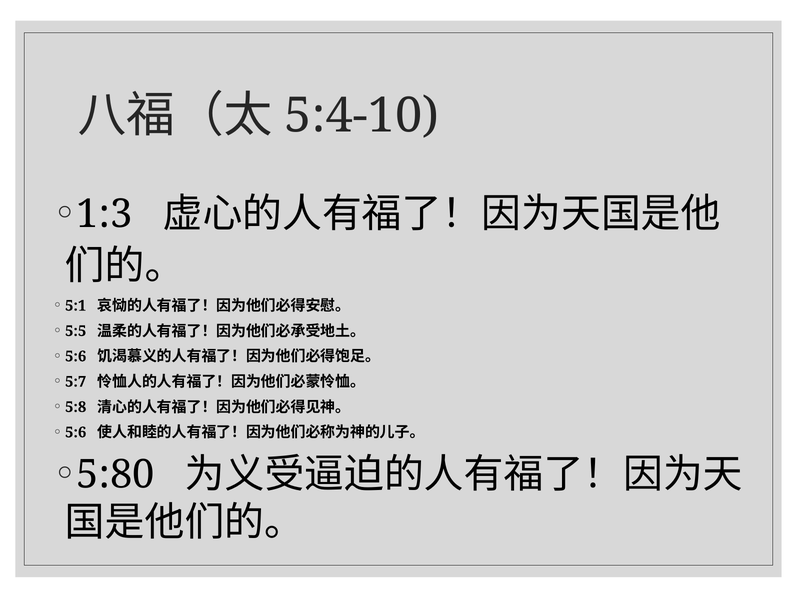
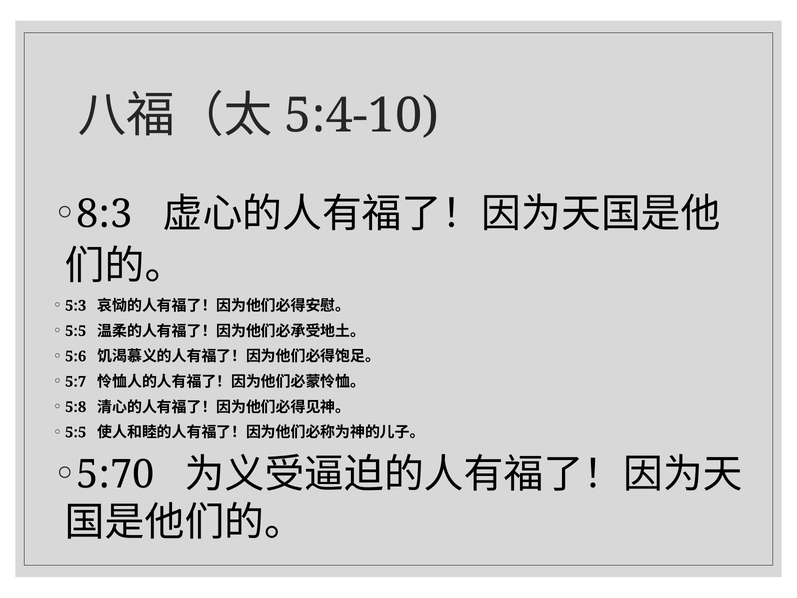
1:3: 1:3 -> 8:3 (104, 214)
5:1: 5:1 -> 5:3 (76, 306)
5:6: 5:6 -> 5:5 (76, 432)
5:80: 5:80 -> 5:70 (116, 474)
